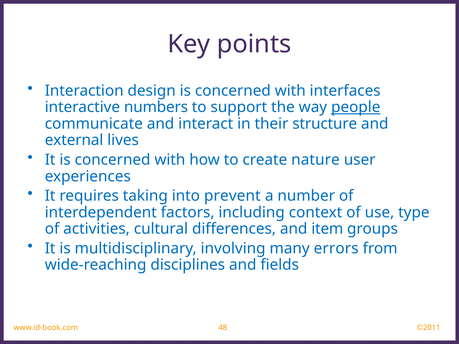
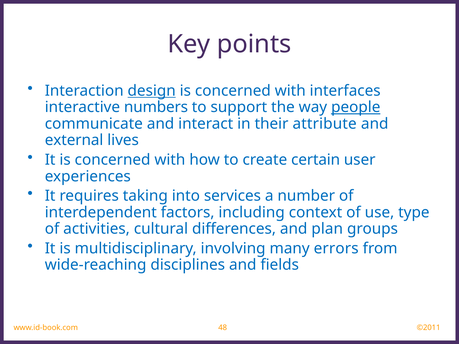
design underline: none -> present (152, 91)
structure: structure -> attribute (325, 124)
nature: nature -> certain (316, 160)
prevent: prevent -> services (232, 196)
item: item -> plan (327, 229)
